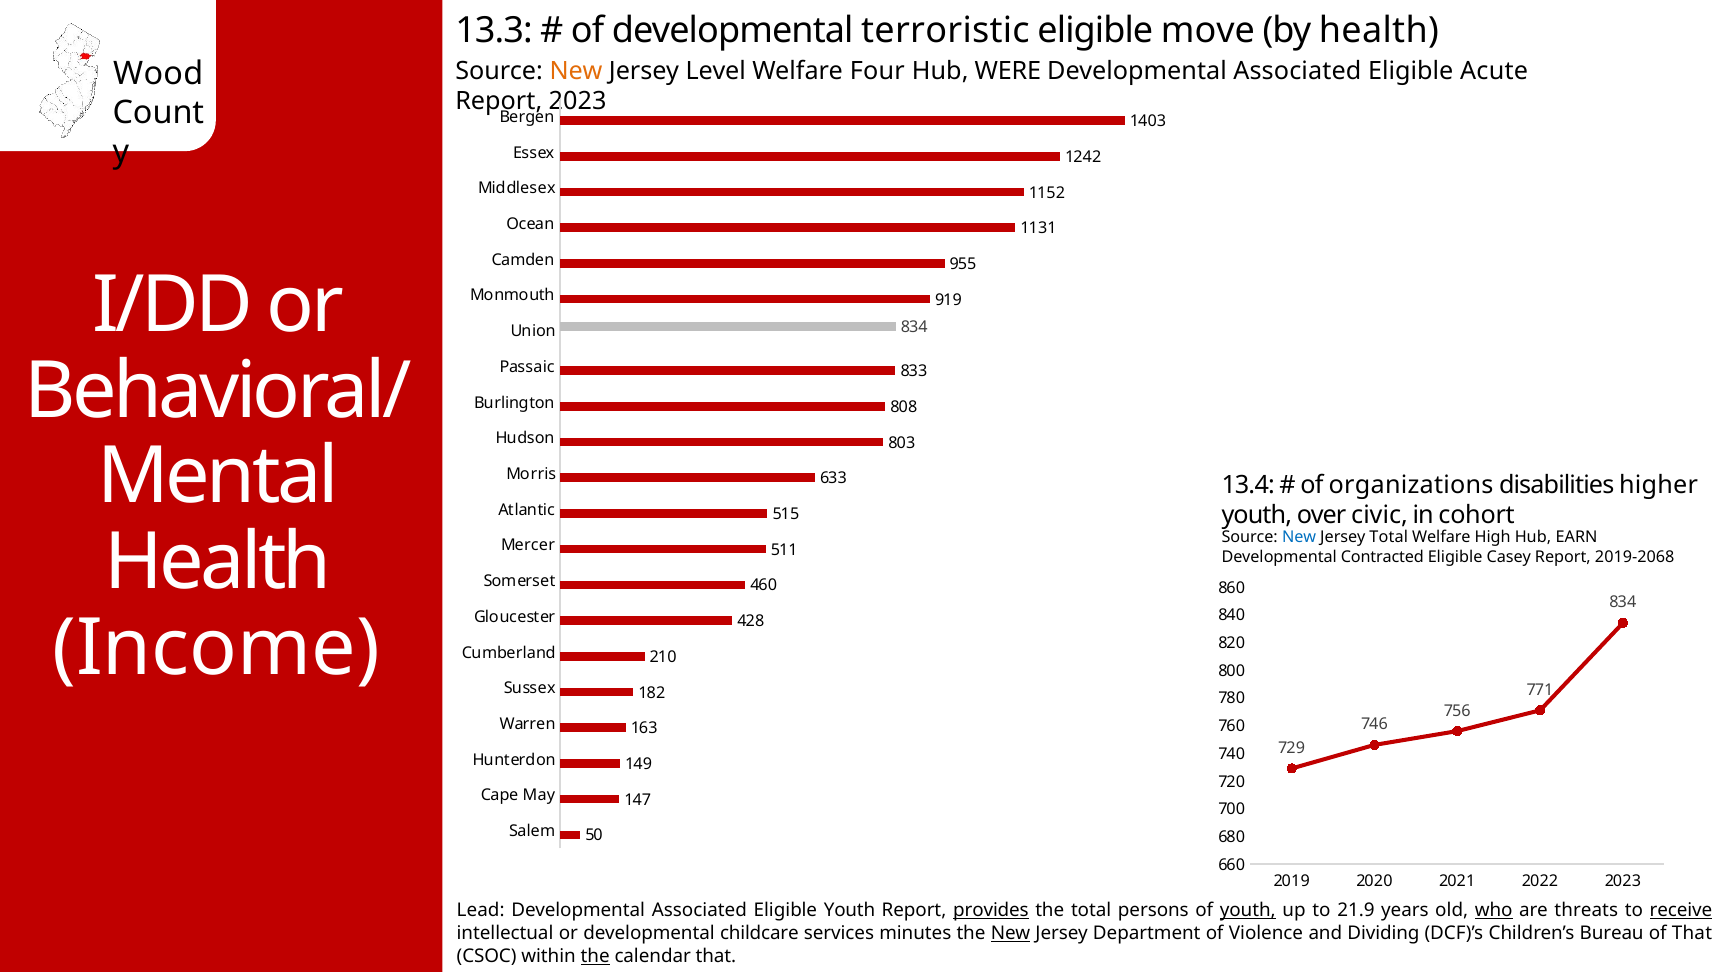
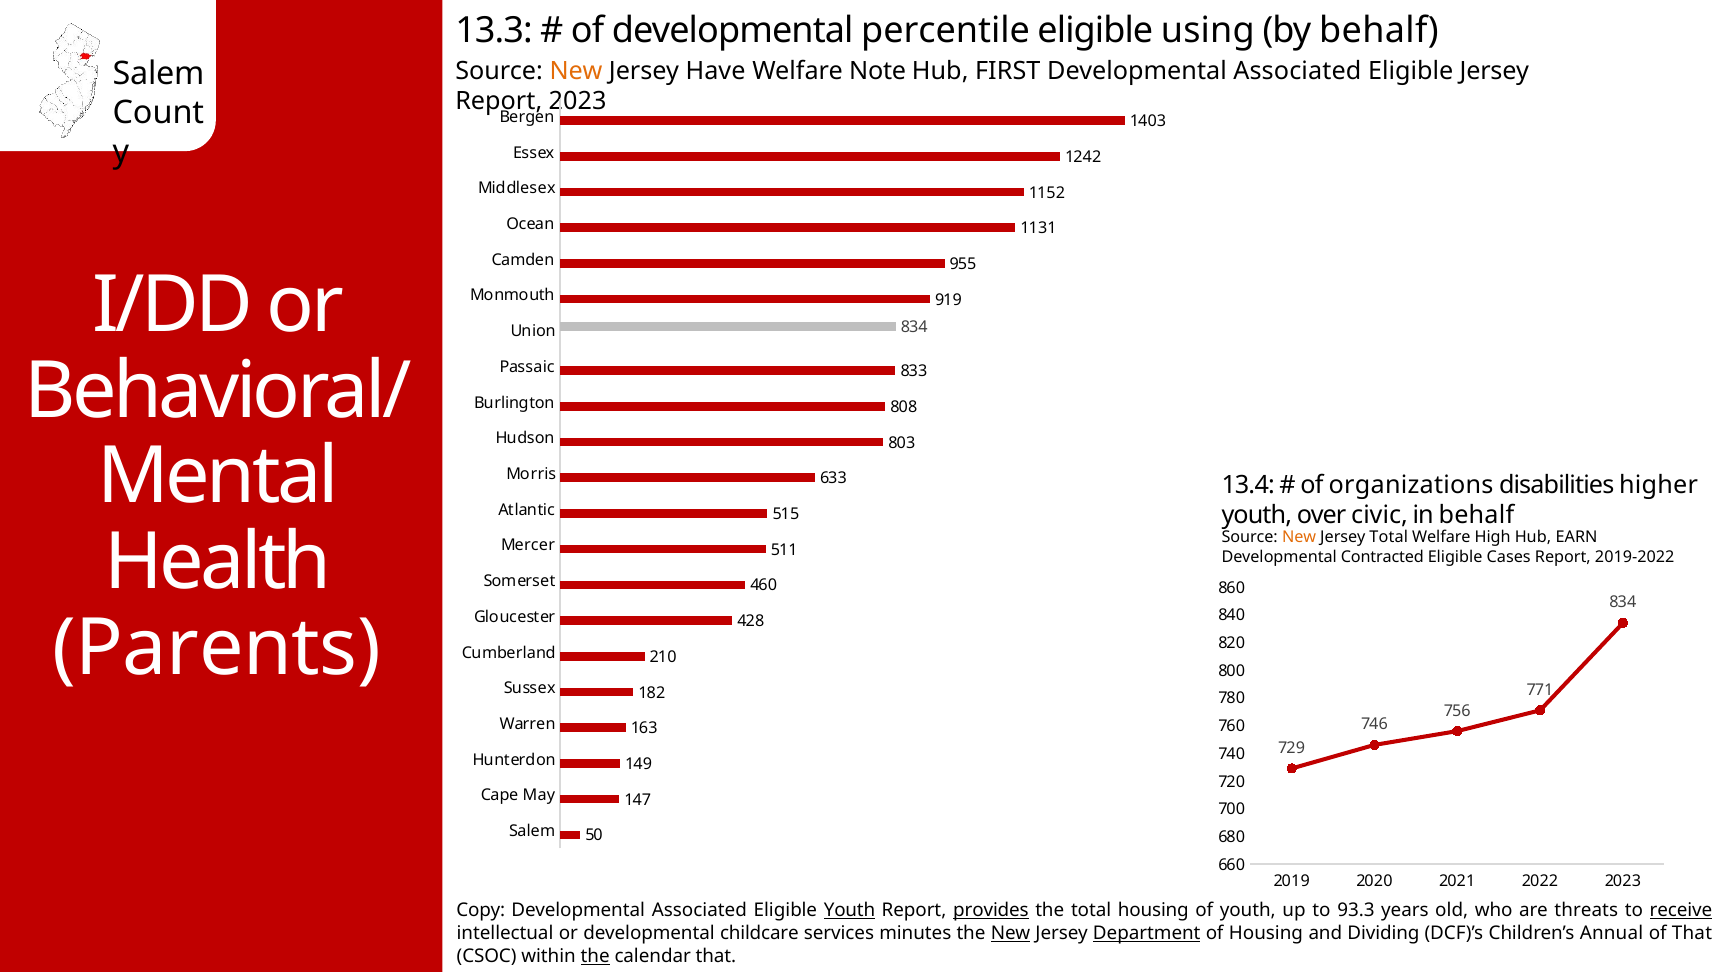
terroristic: terroristic -> percentile (946, 30)
move: move -> using (1208, 30)
by health: health -> behalf (1379, 30)
Level: Level -> Have (716, 71)
Four: Four -> Note (878, 71)
WERE: WERE -> FIRST (1008, 71)
Eligible Acute: Acute -> Jersey (1494, 71)
Wood: Wood -> Salem (158, 74)
in cohort: cohort -> behalf (1476, 515)
New colour: blue -> orange (1299, 537)
Casey: Casey -> Cases (1509, 556)
2019-2068: 2019-2068 -> 2019-2022 (1635, 556)
Income: Income -> Parents (217, 648)
Lead: Lead -> Copy (481, 910)
Youth underline: none -> present (850, 910)
total persons: persons -> housing (1153, 910)
youth underline: present -> none (1248, 910)
21.9: 21.9 -> 93.3 (1356, 910)
who underline: present -> none (1494, 910)
Department underline: none -> present (1147, 933)
of Violence: Violence -> Housing (1266, 933)
Bureau: Bureau -> Annual (1612, 933)
